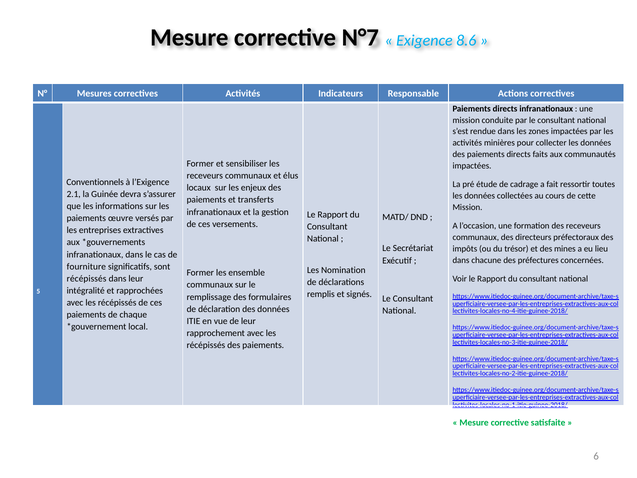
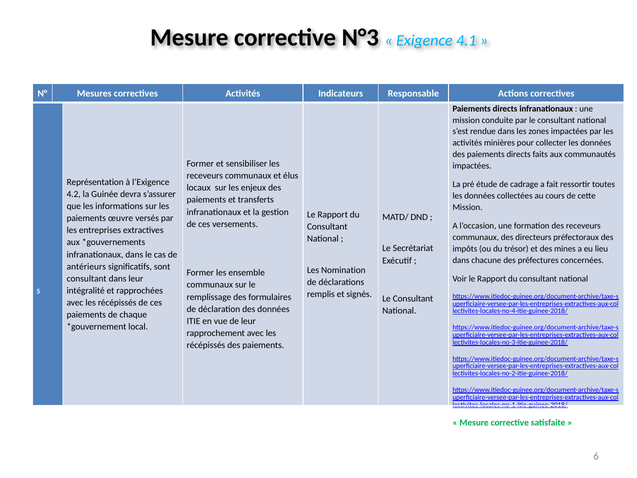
N°7: N°7 -> N°3 (360, 37)
8.6: 8.6 -> 4.1 (466, 40)
Conventionnels: Conventionnels -> Représentation (95, 182)
2.1: 2.1 -> 4.2 (74, 194)
fourniture: fourniture -> antérieurs (86, 266)
récépissés: récépissés -> consultant (87, 278)
